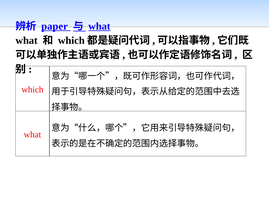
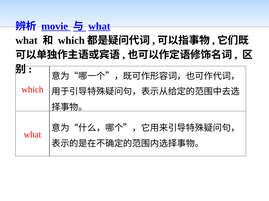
paper: paper -> movie (55, 26)
